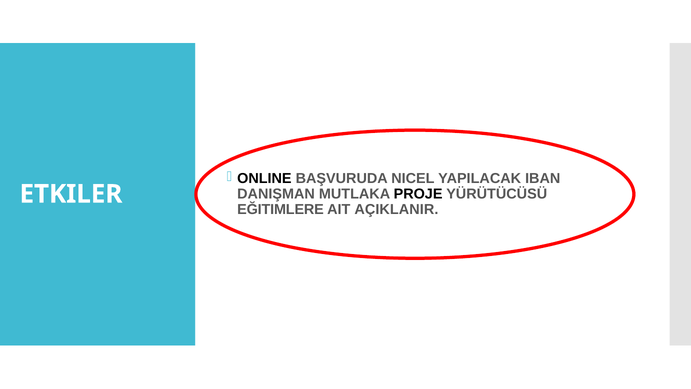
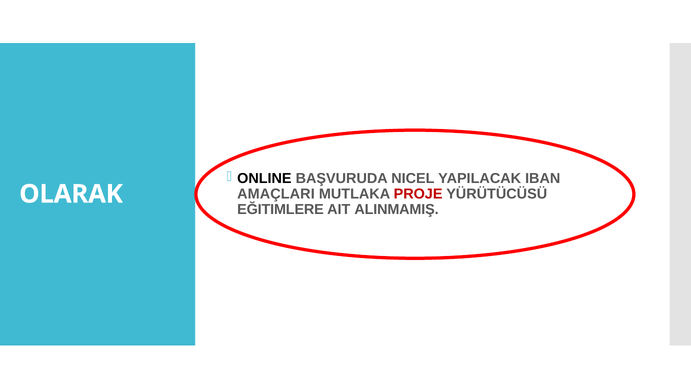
DANIŞMAN: DANIŞMAN -> AMAÇLARI (276, 194)
PROJE colour: black -> red (418, 194)
ETKILER: ETKILER -> OLARAK (71, 194)
AÇIKLANIR: AÇIKLANIR -> ALINMAMIŞ (397, 210)
